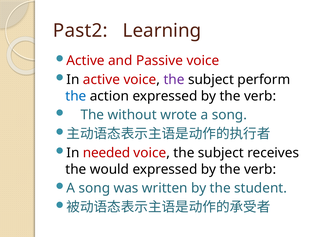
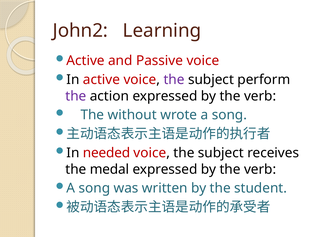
Past2: Past2 -> John2 (80, 31)
the colour: blue -> purple (76, 96)
would: would -> medal (109, 169)
